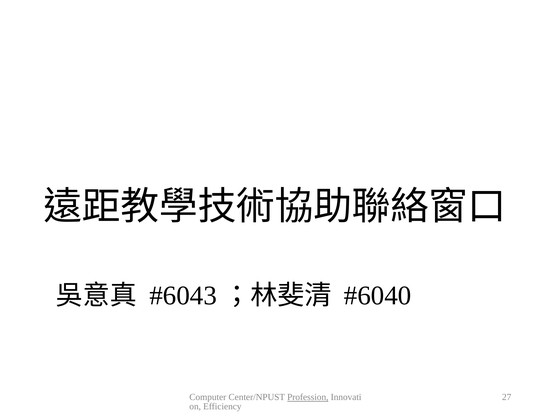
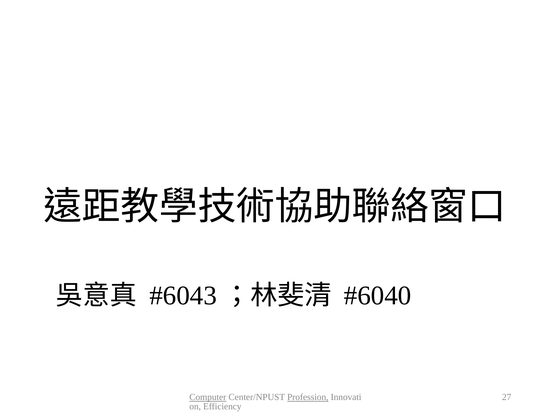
Computer underline: none -> present (208, 398)
